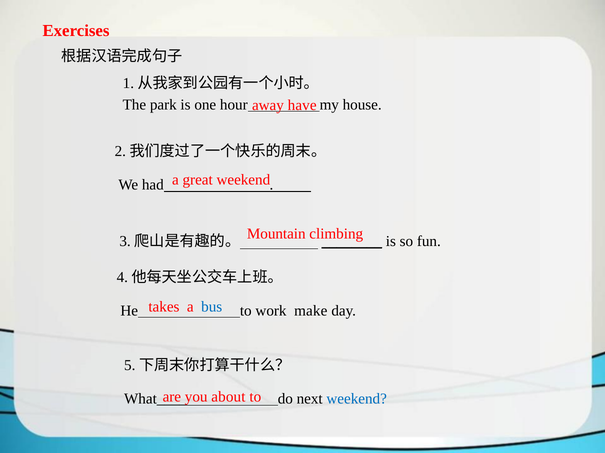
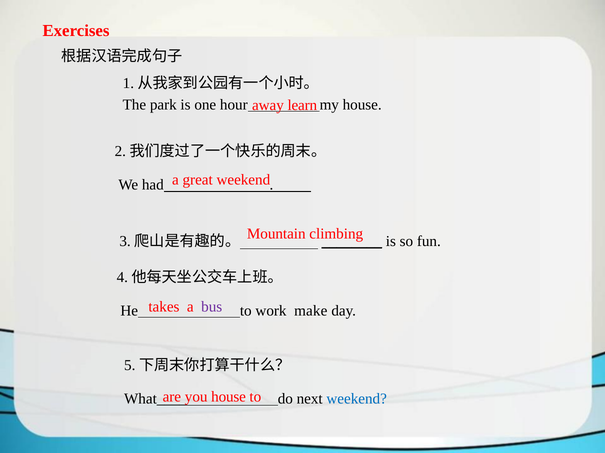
have: have -> learn (302, 105)
bus colour: blue -> purple (212, 307)
you about: about -> house (229, 397)
